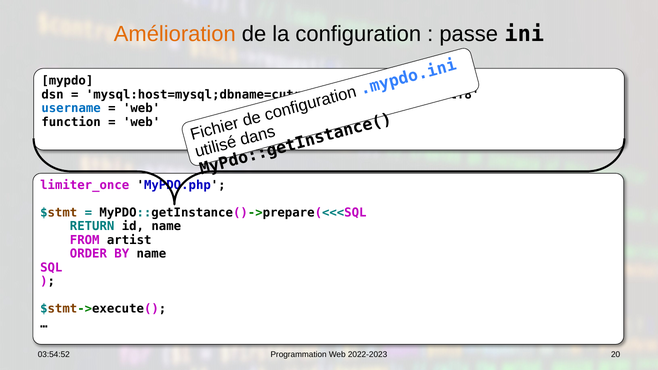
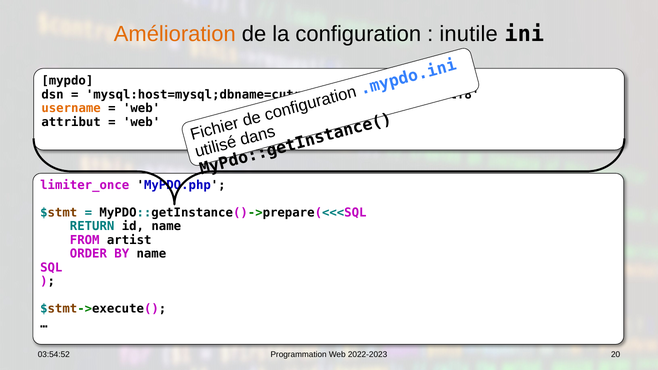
passe: passe -> inutile (469, 34)
username colour: blue -> orange (71, 108)
function: function -> attribut (71, 122)
